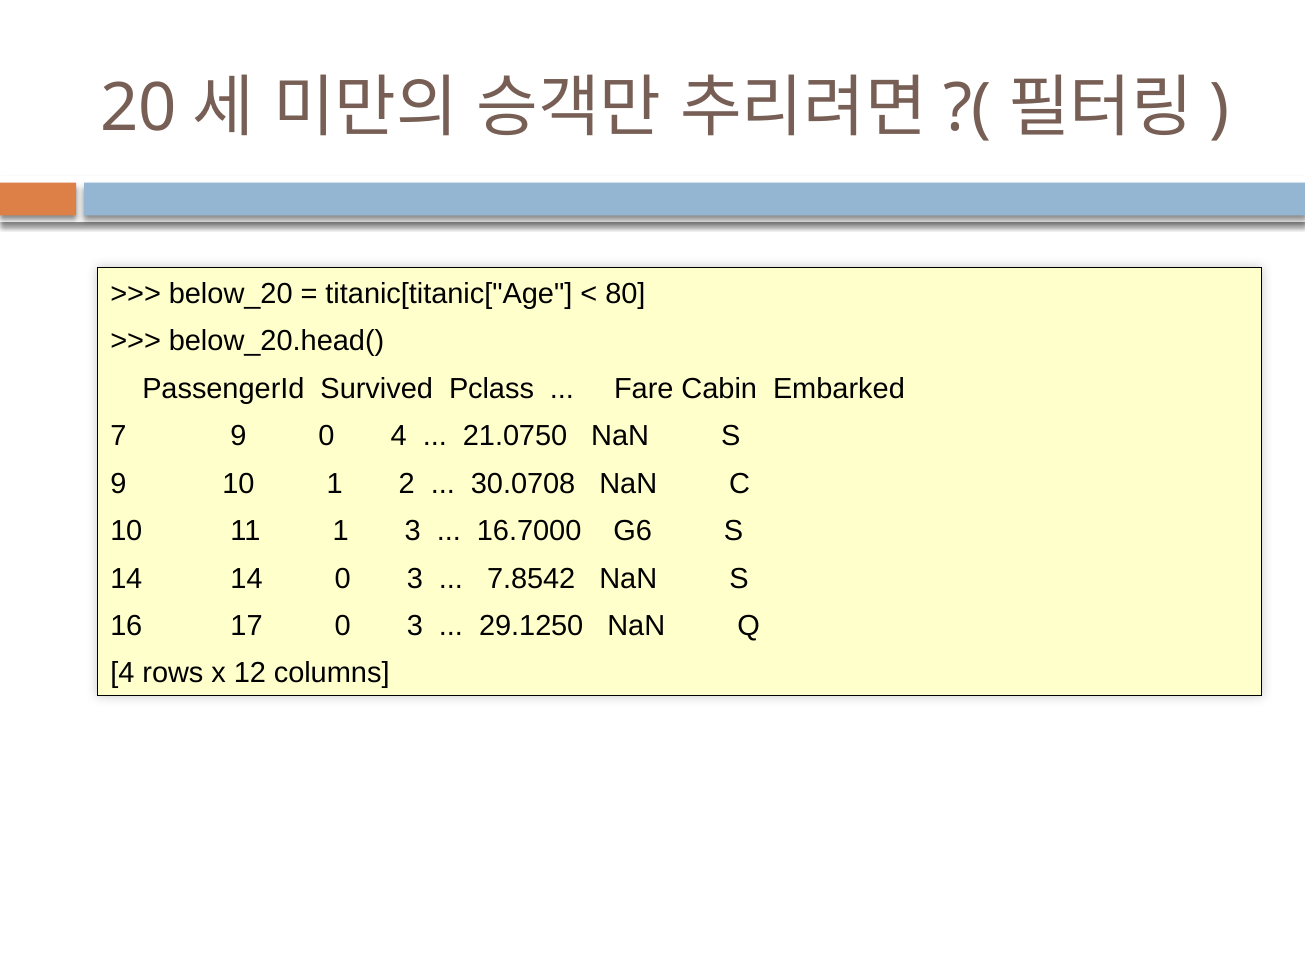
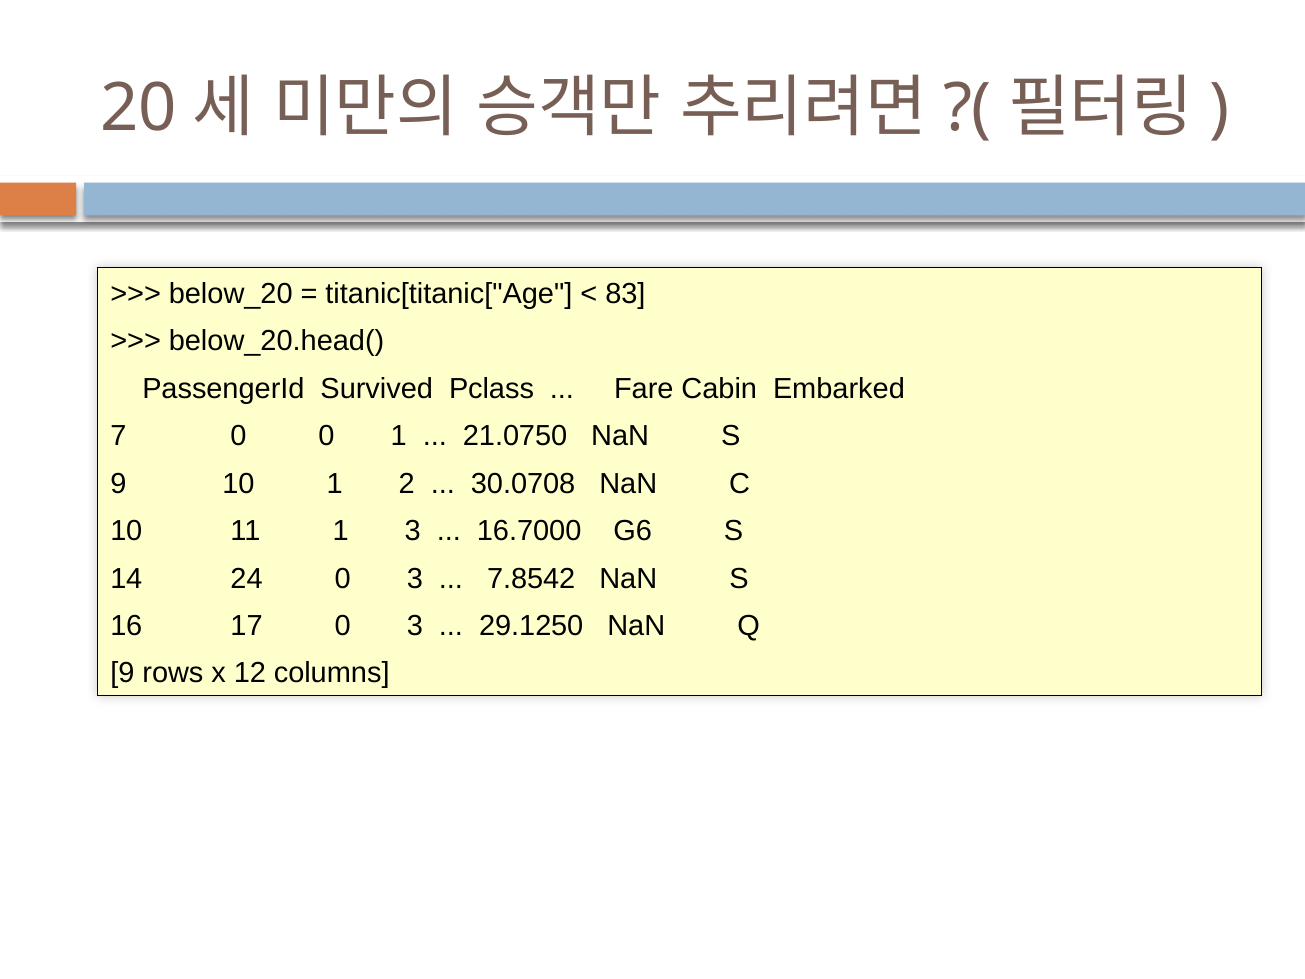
80: 80 -> 83 (625, 293)
7 9: 9 -> 0 (238, 436)
0 4: 4 -> 1 (399, 436)
14 14: 14 -> 24 (247, 578)
4: 4 -> 9 (122, 673)
